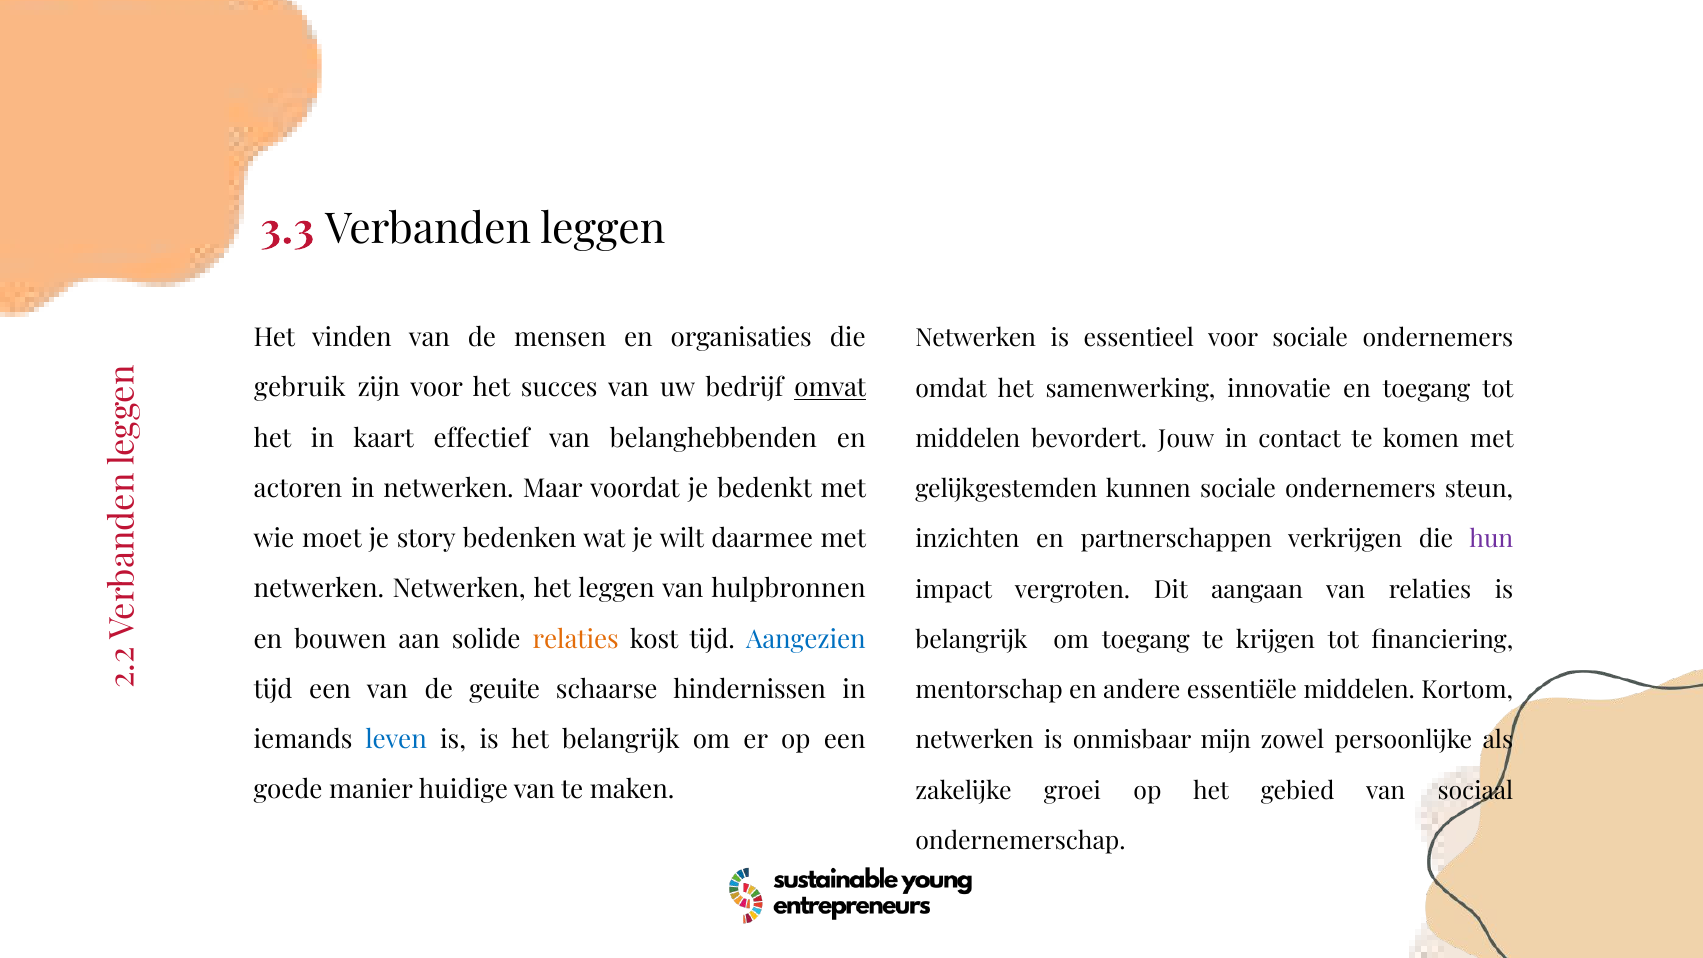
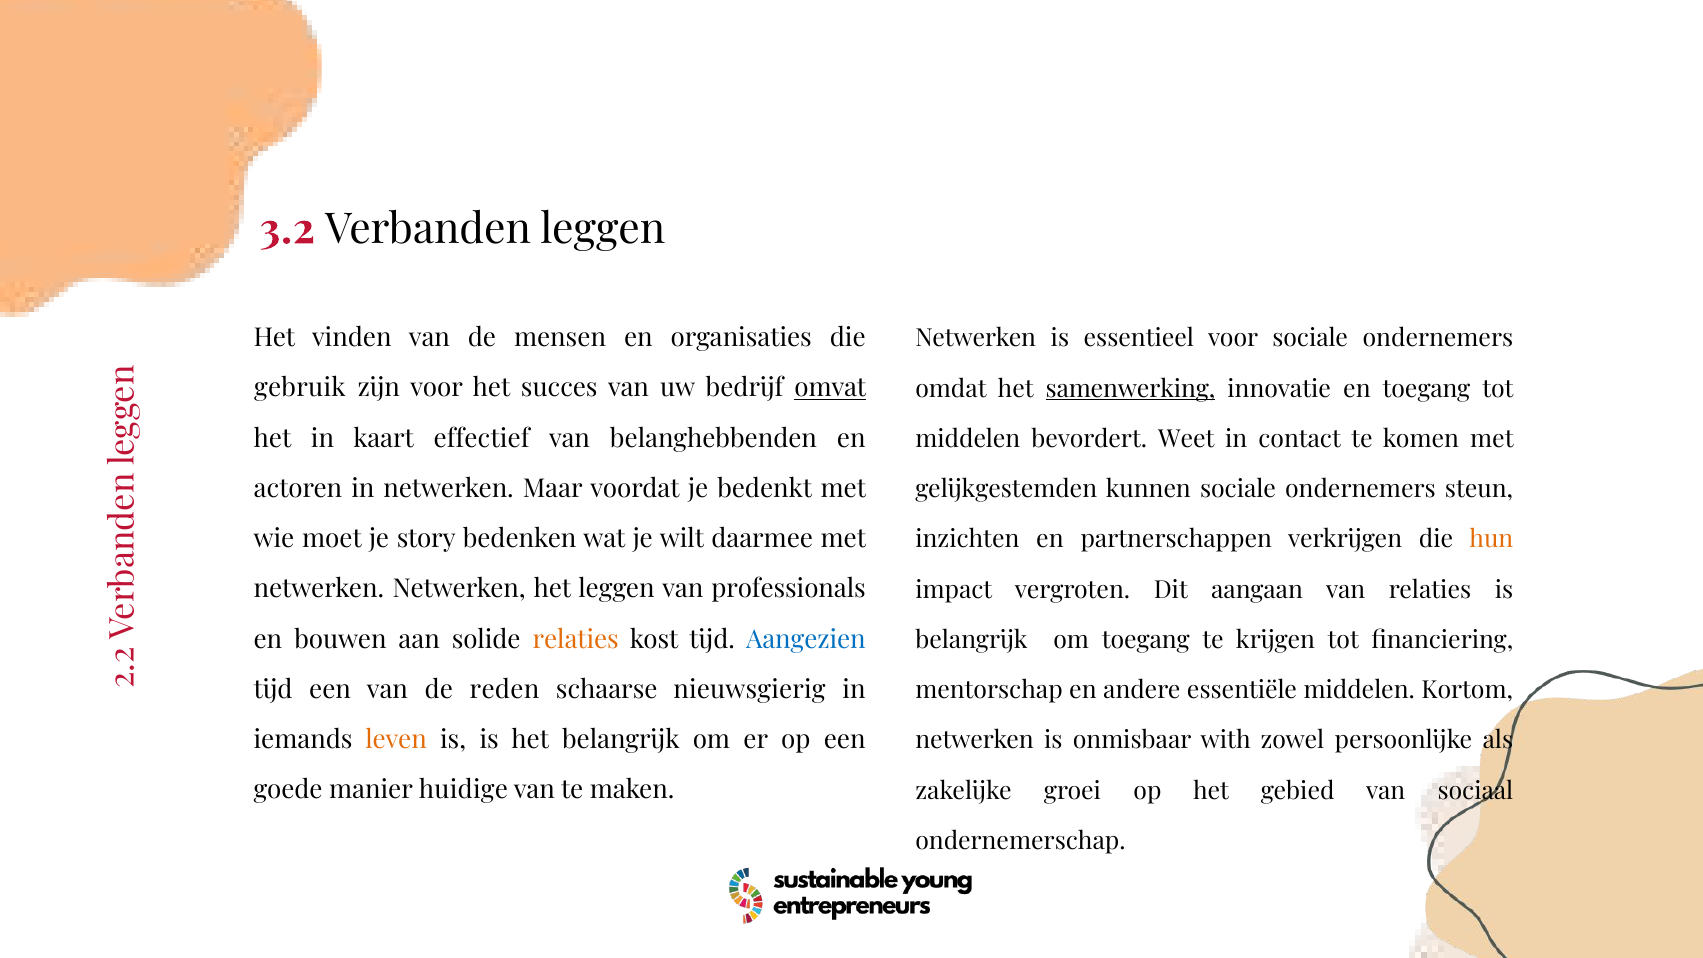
3.3: 3.3 -> 3.2 (287, 229)
samenwerking underline: none -> present (1130, 389)
Jouw: Jouw -> Weet (1186, 439)
hun colour: purple -> orange (1491, 540)
hulpbronnen: hulpbronnen -> professionals (789, 589)
geuite: geuite -> reden (505, 690)
hindernissen: hindernissen -> nieuwsgierig (749, 690)
leven colour: blue -> orange (396, 740)
mijn: mijn -> with (1226, 741)
